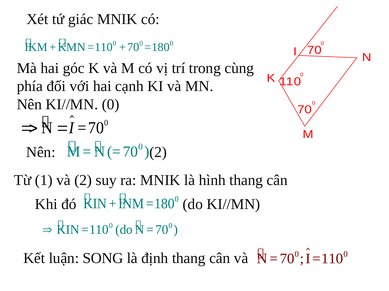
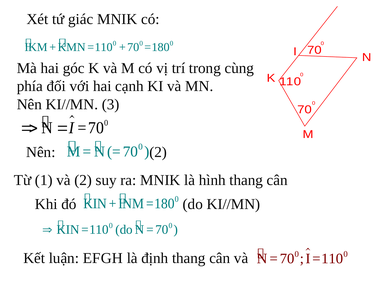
KI//MN 0: 0 -> 3 (111, 105)
SONG: SONG -> EFGH (103, 259)
